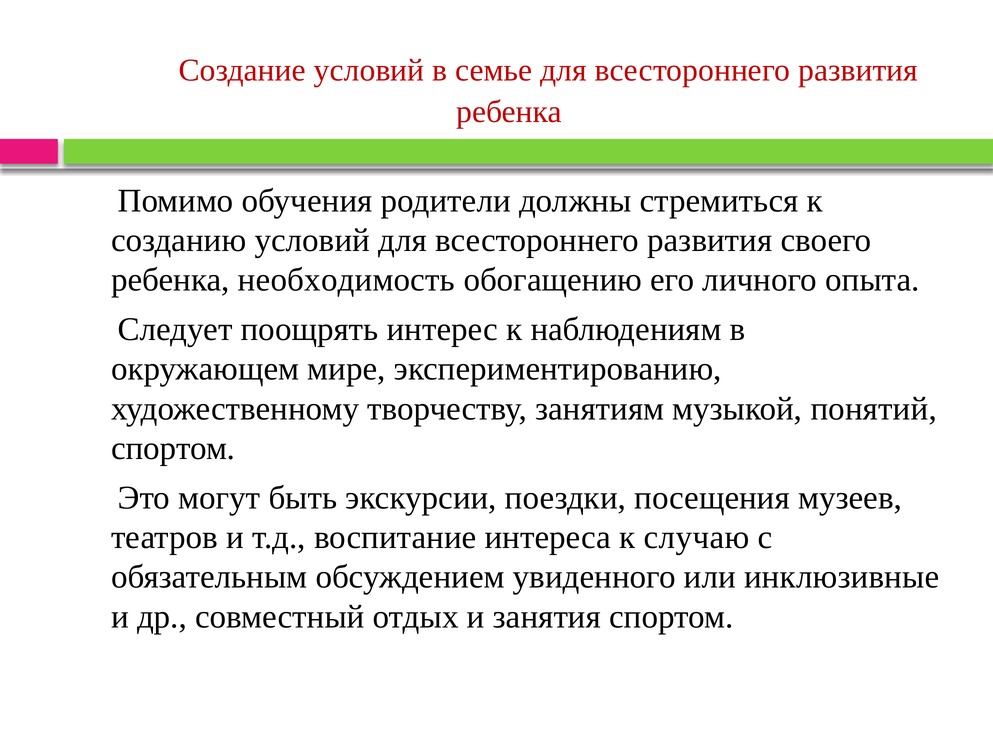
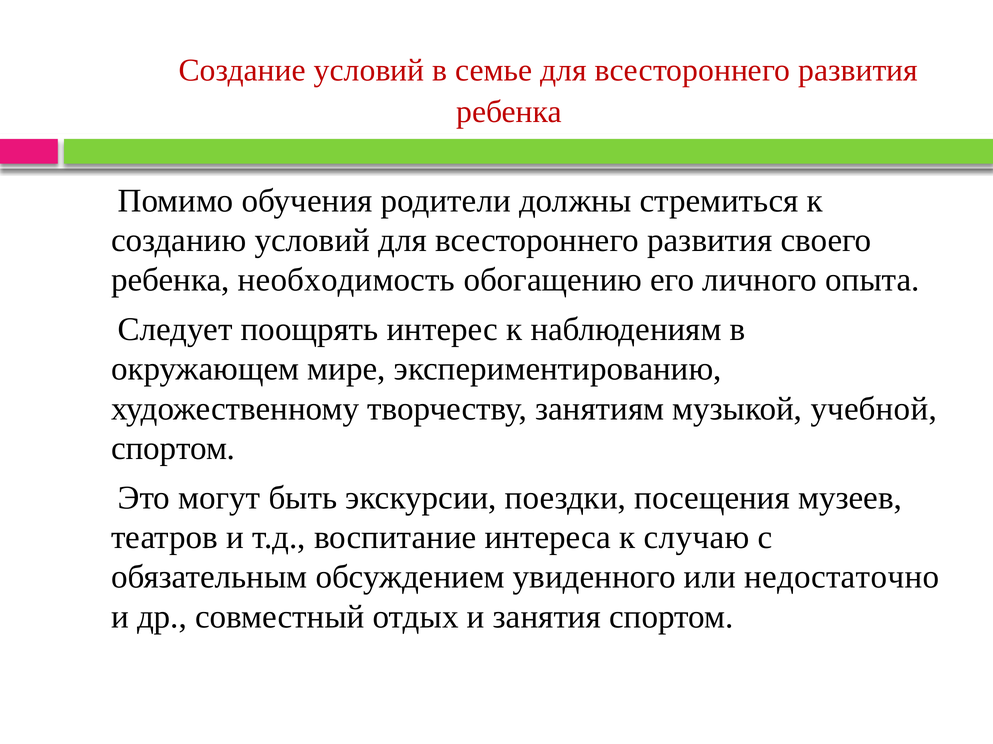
понятий: понятий -> учебной (874, 409)
инклюзивные: инклюзивные -> недостаточно (842, 578)
